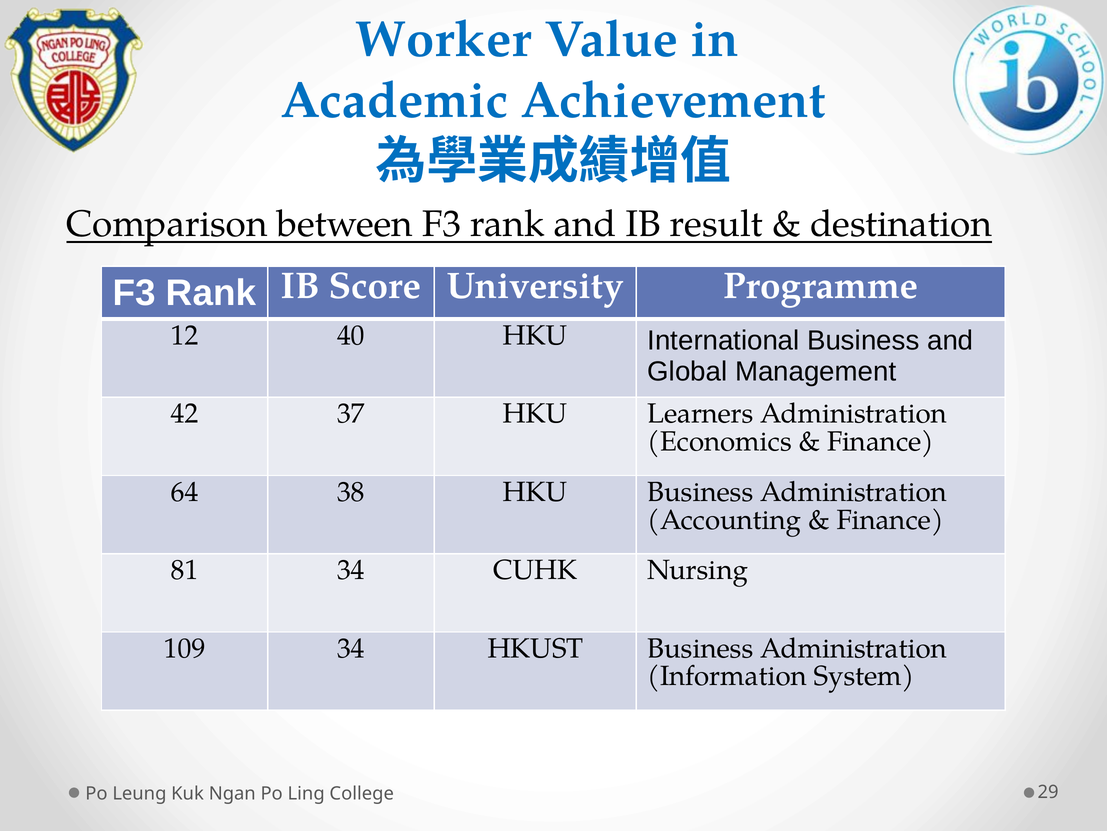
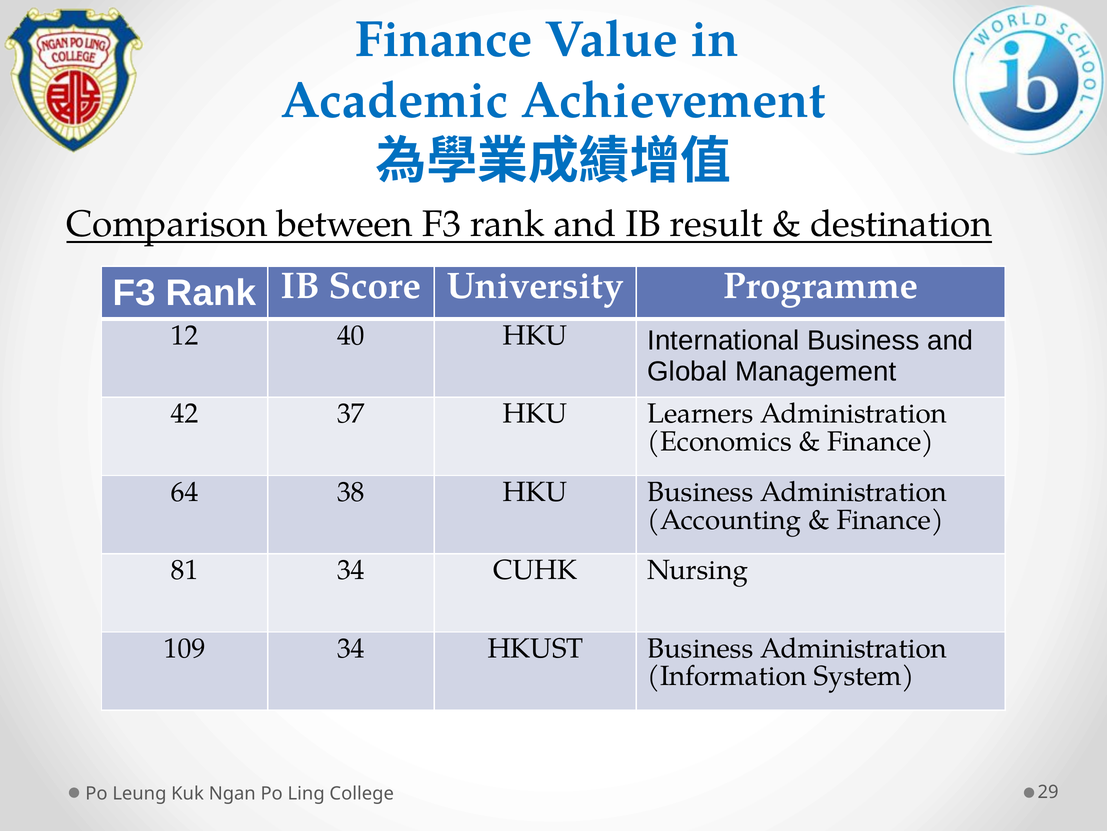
Worker: Worker -> Finance (444, 39)
